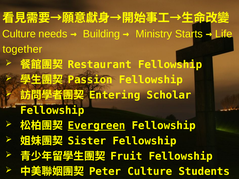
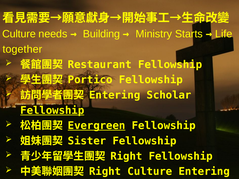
Passion: Passion -> Portico (90, 80)
Fellowship underline: none -> present (52, 111)
Fruit: Fruit -> Right (126, 156)
Peter: Peter -> Right (105, 172)
Culture Students: Students -> Entering (204, 172)
